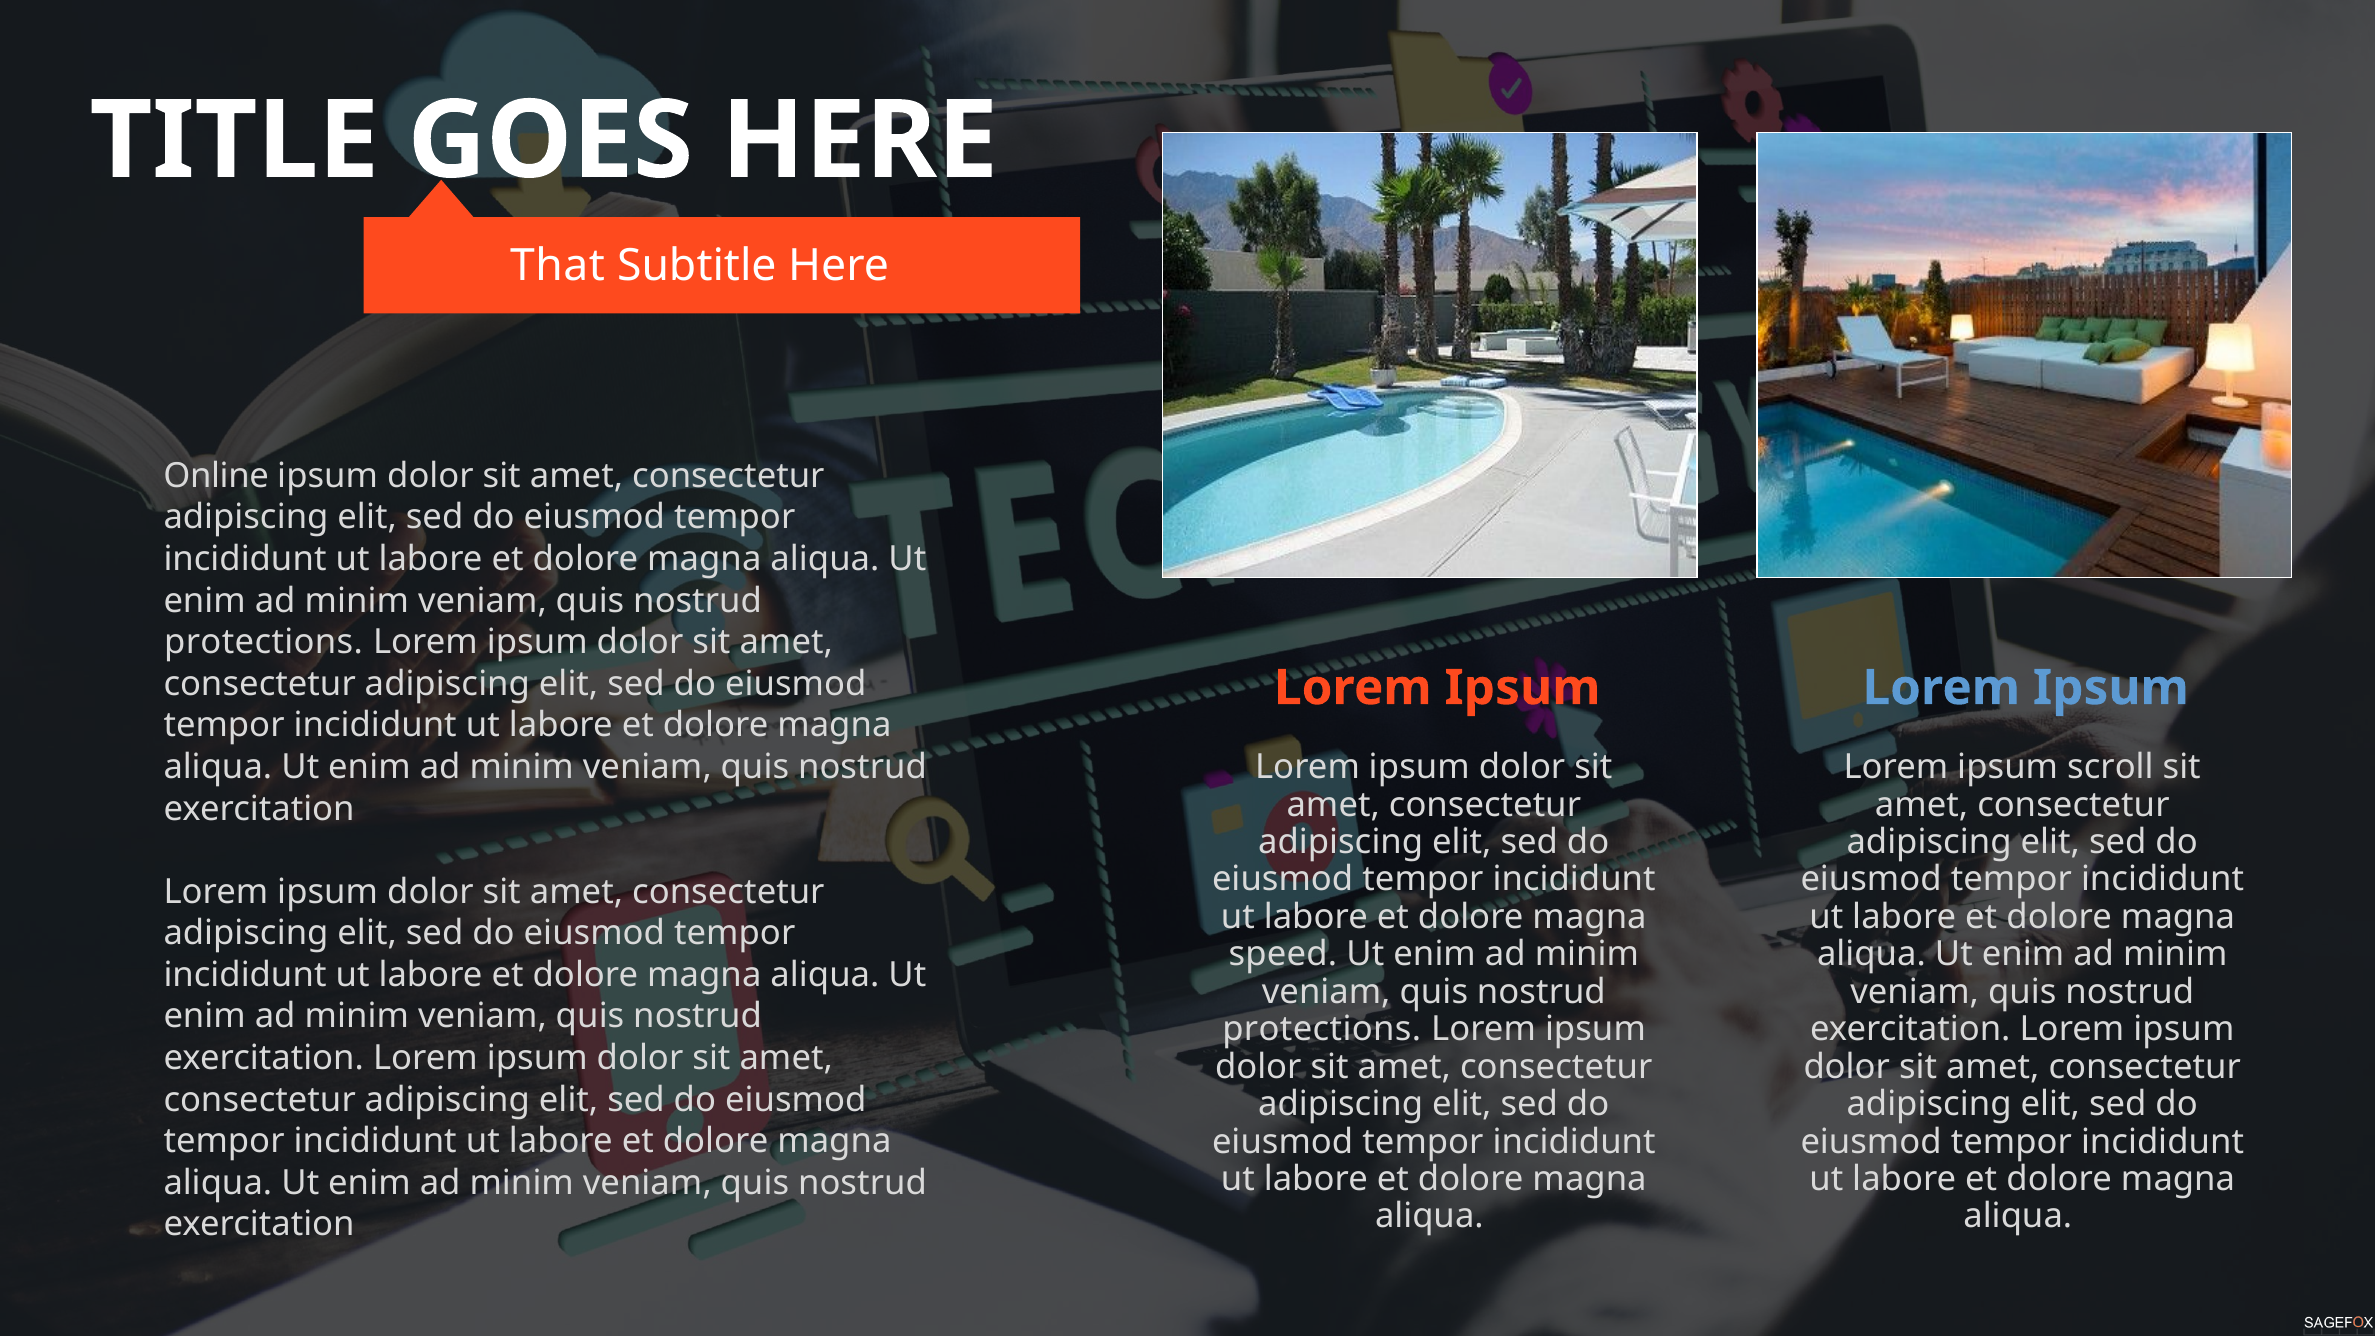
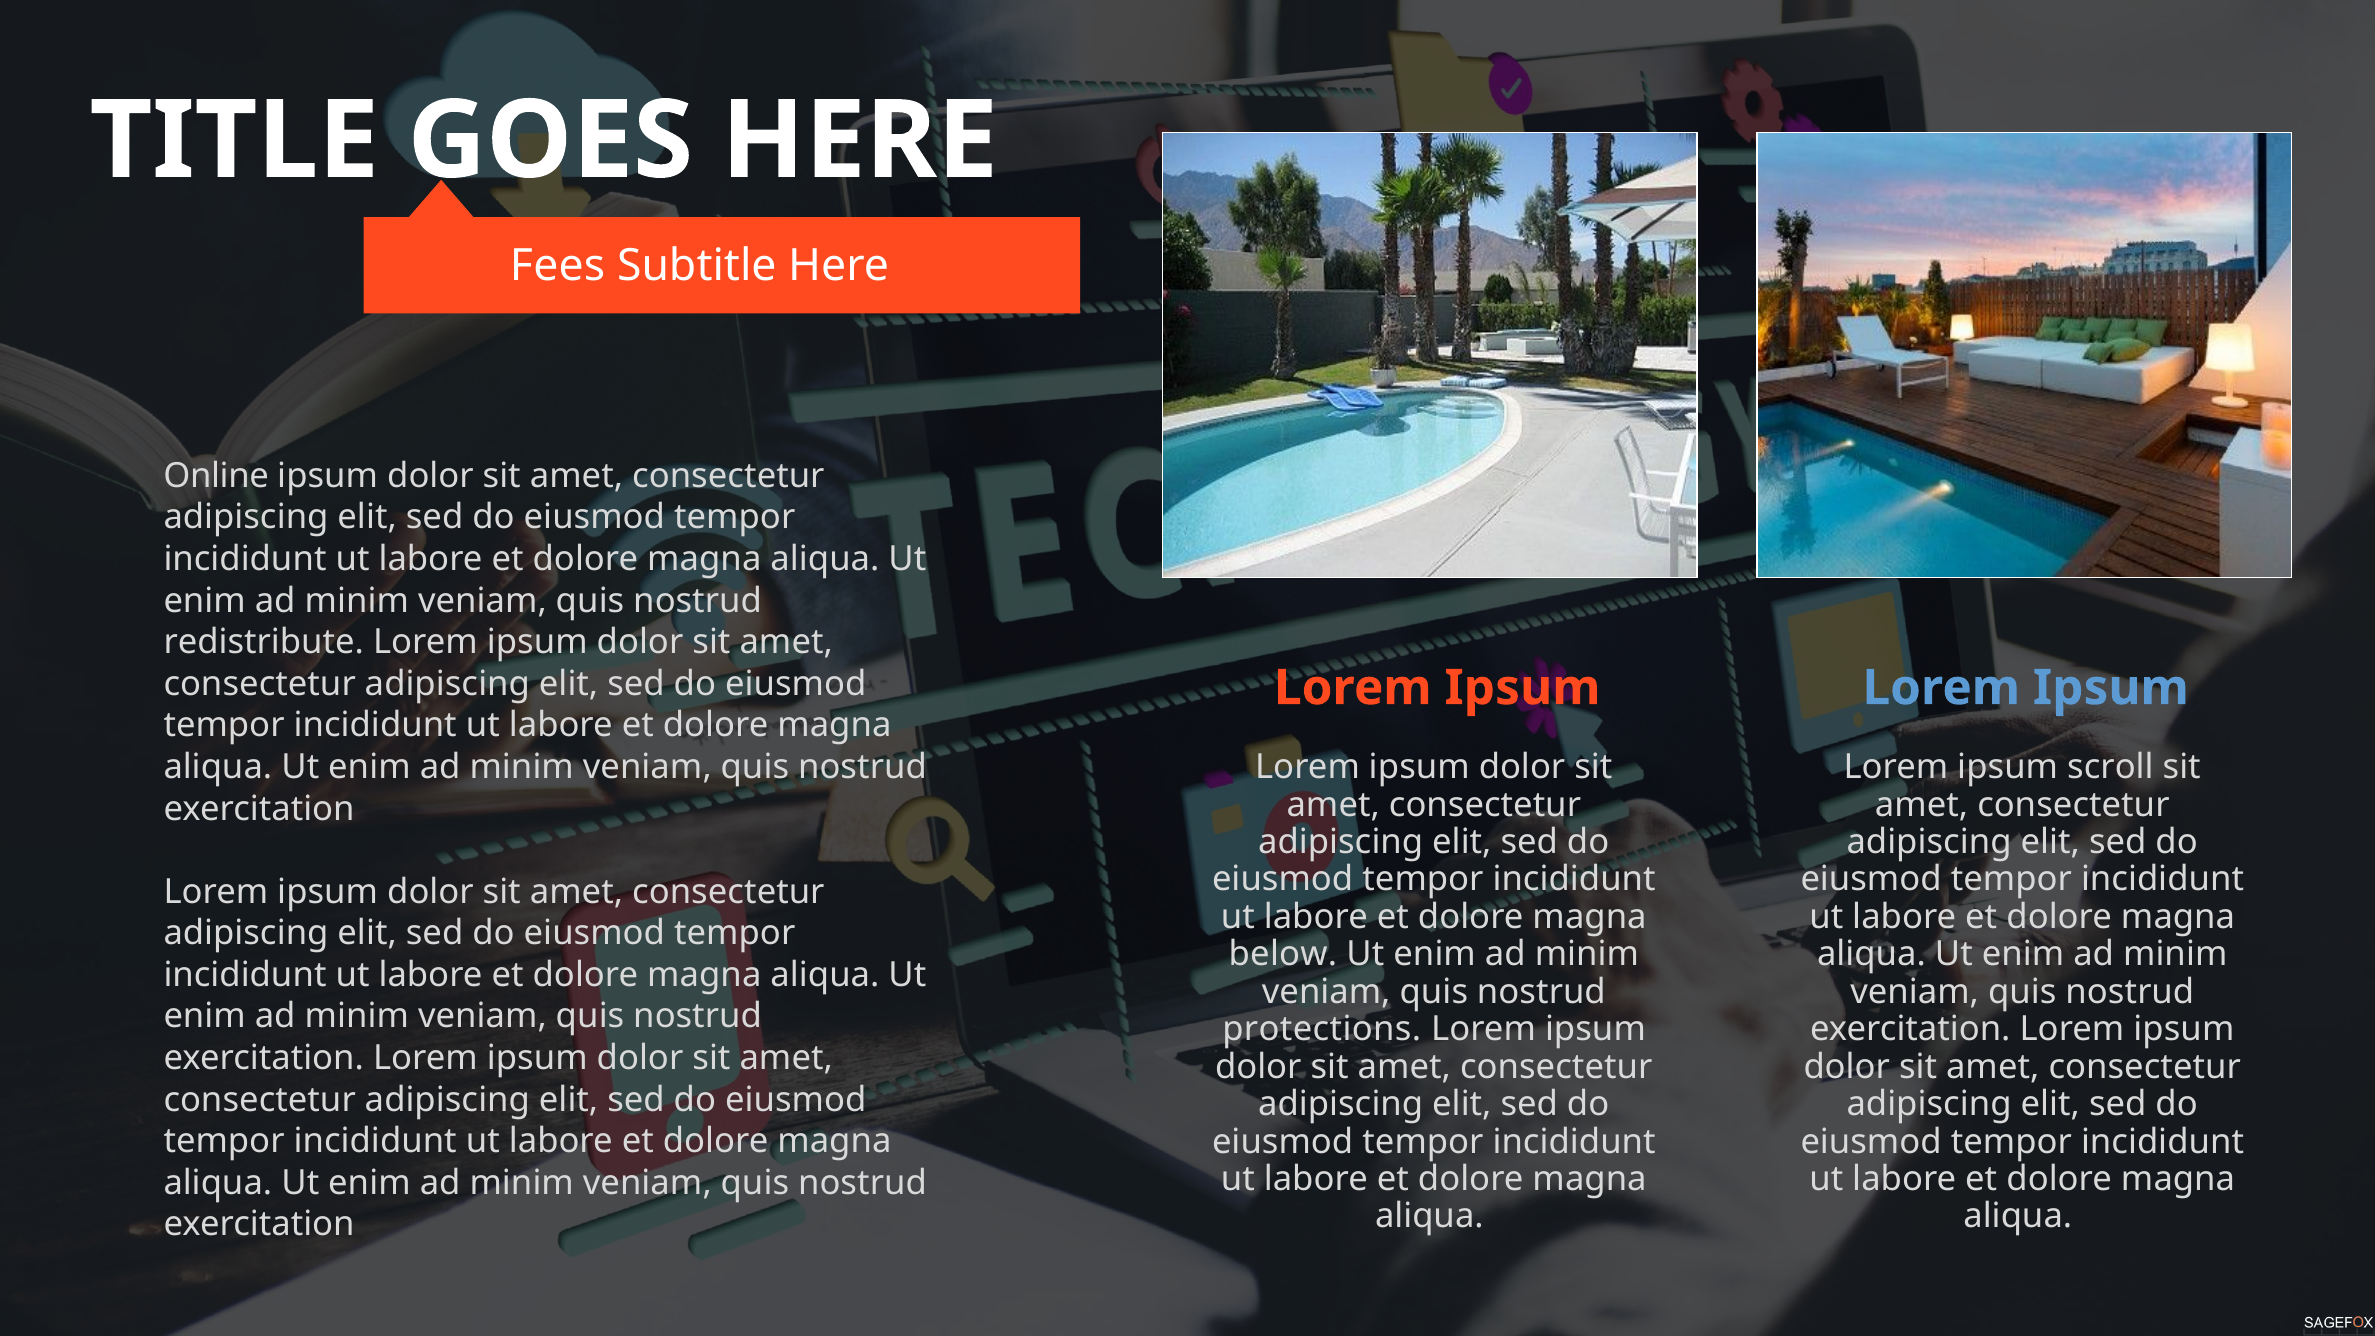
That: That -> Fees (558, 266)
protections: protections -> redistribute (264, 642)
speed: speed -> below (1283, 954)
